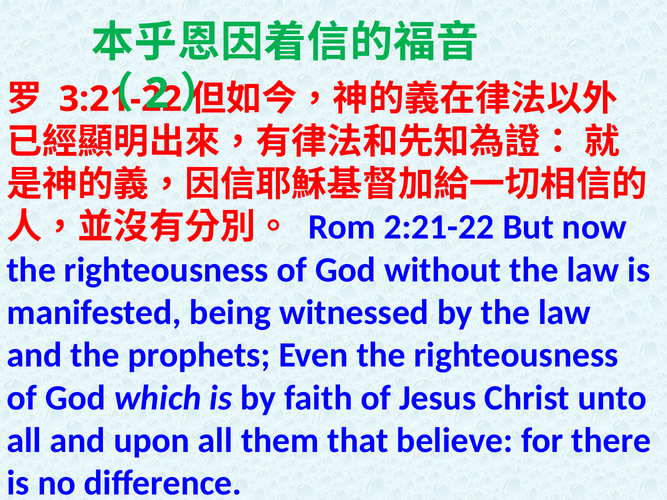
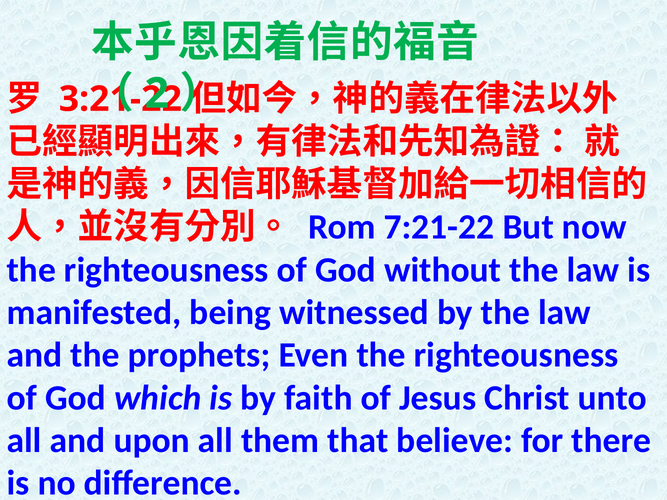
2:21-22: 2:21-22 -> 7:21-22 (439, 227)
